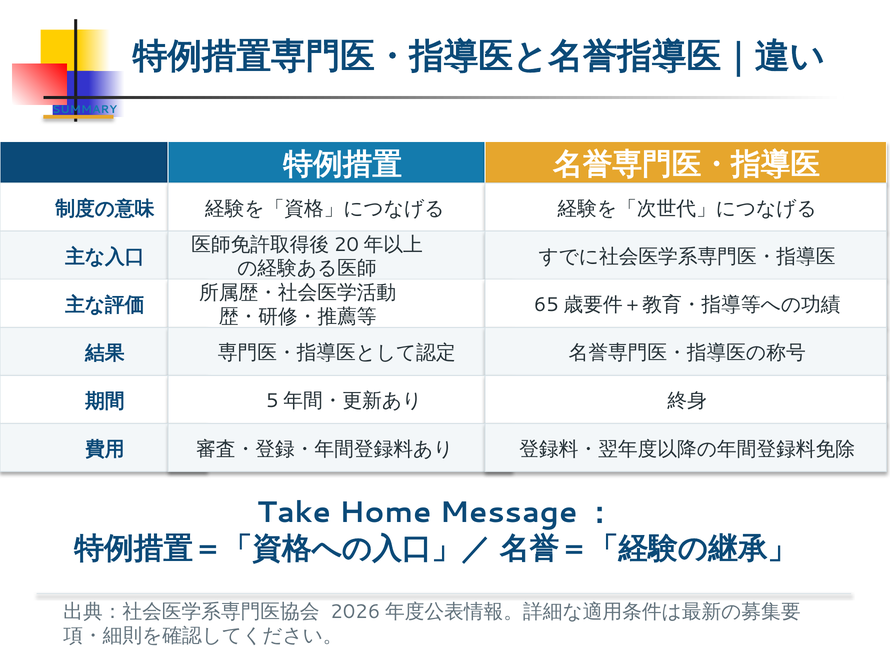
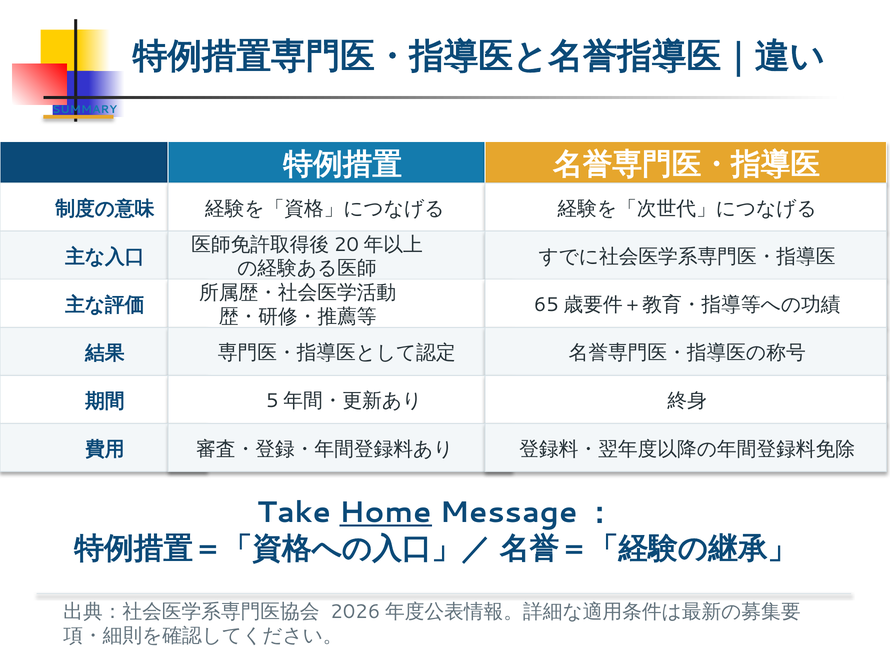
Home underline: none -> present (386, 512)
